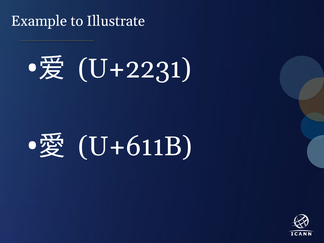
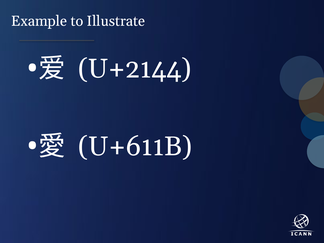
U+2231: U+2231 -> U+2144 (135, 69)
